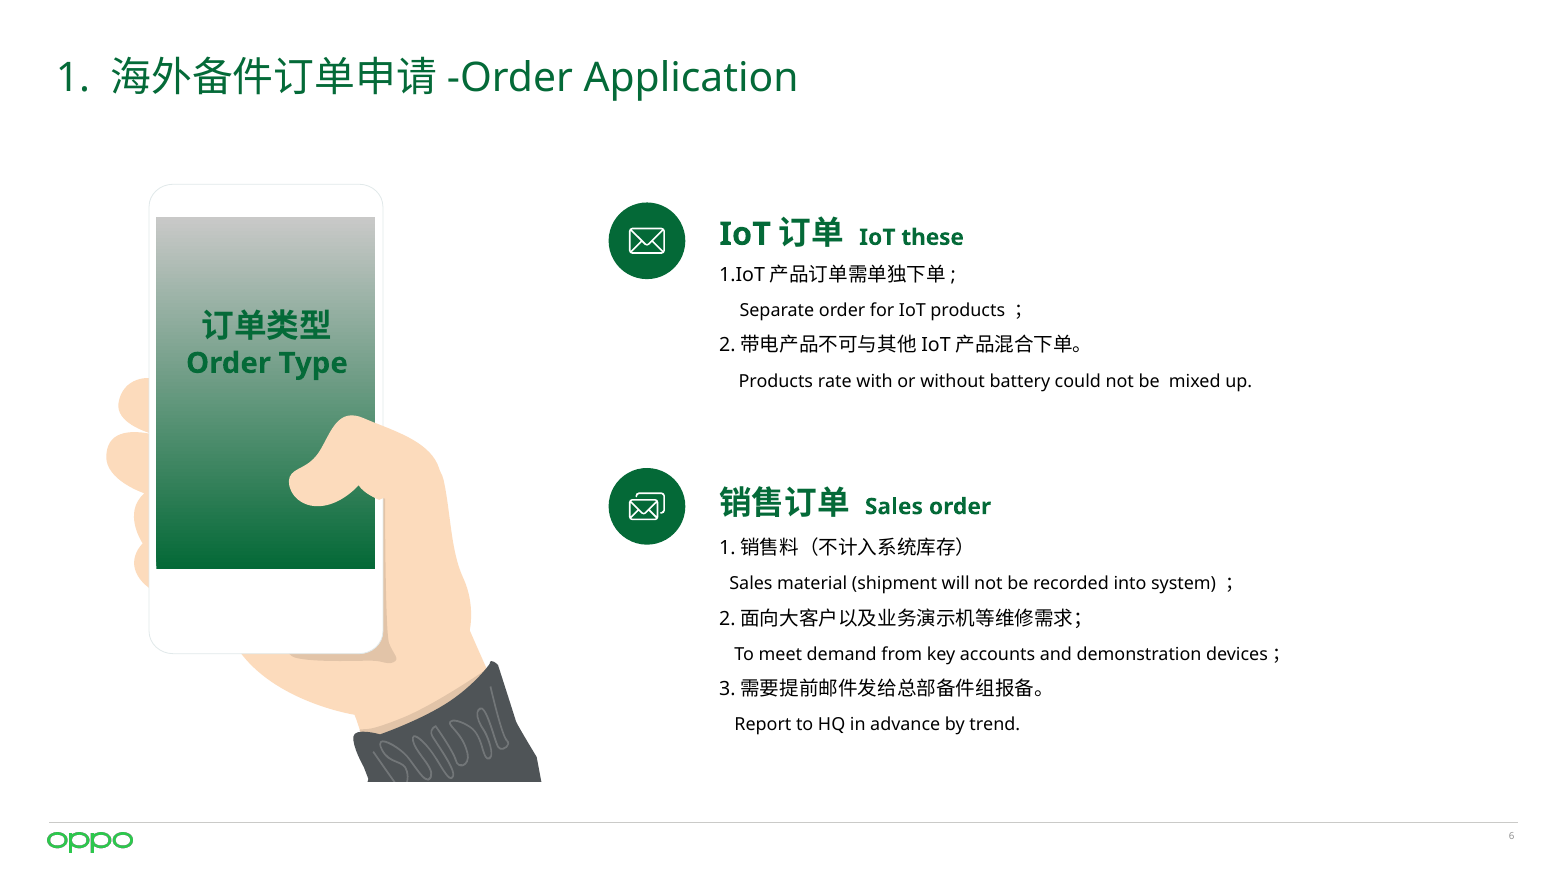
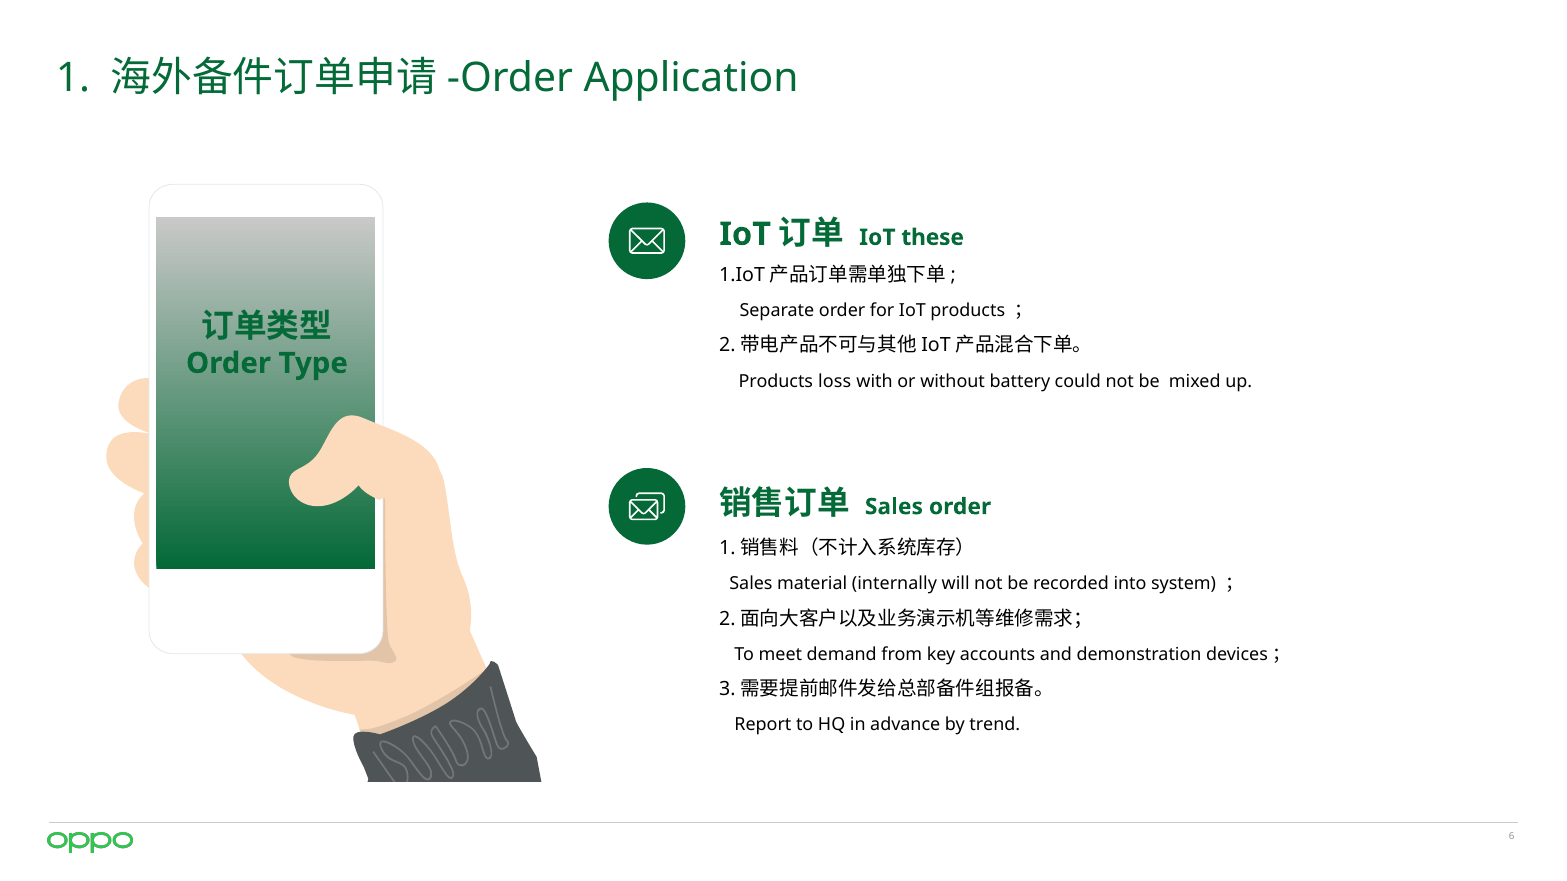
rate: rate -> loss (835, 381)
shipment: shipment -> internally (894, 584)
